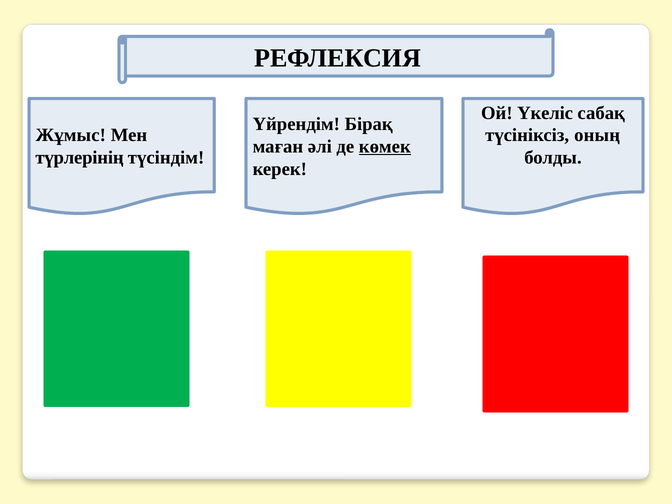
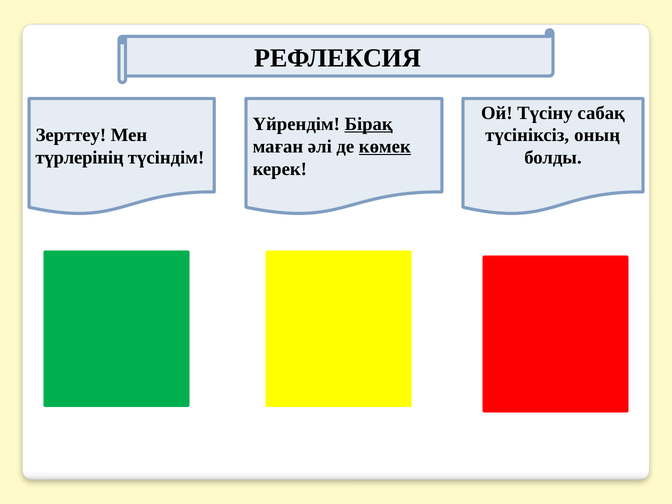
Үкеліс: Үкеліс -> Түсіну (545, 113)
Бірақ underline: none -> present (369, 124)
Жұмыс: Жұмыс -> Зерттеу (71, 135)
